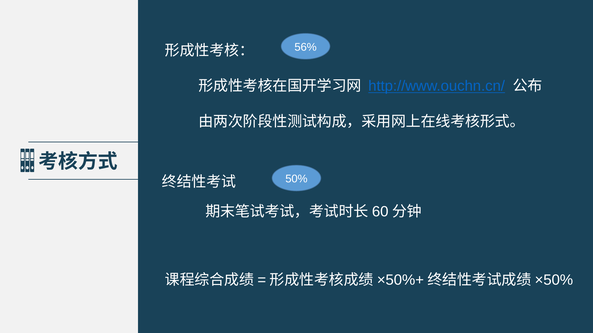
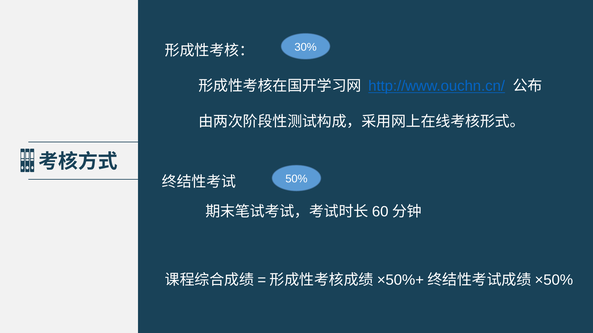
56%: 56% -> 30% (306, 47)
